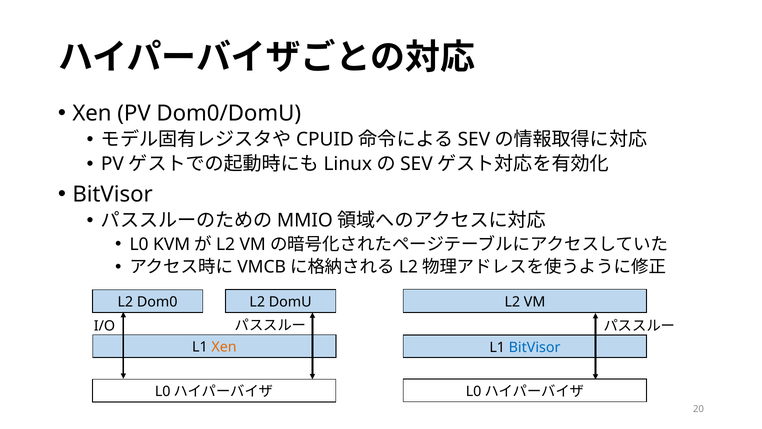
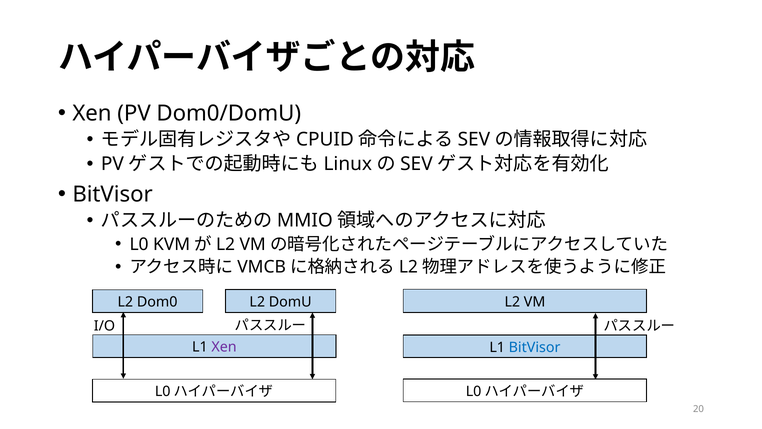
Xen colour: orange -> purple (224, 347)
